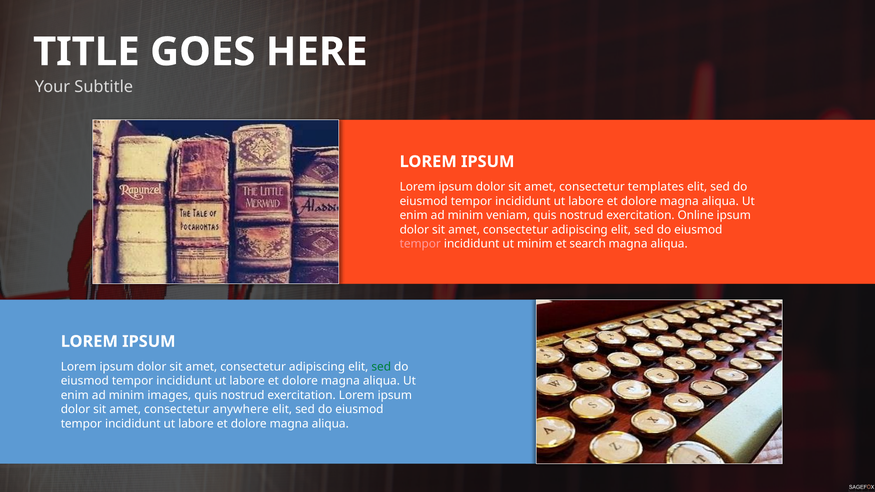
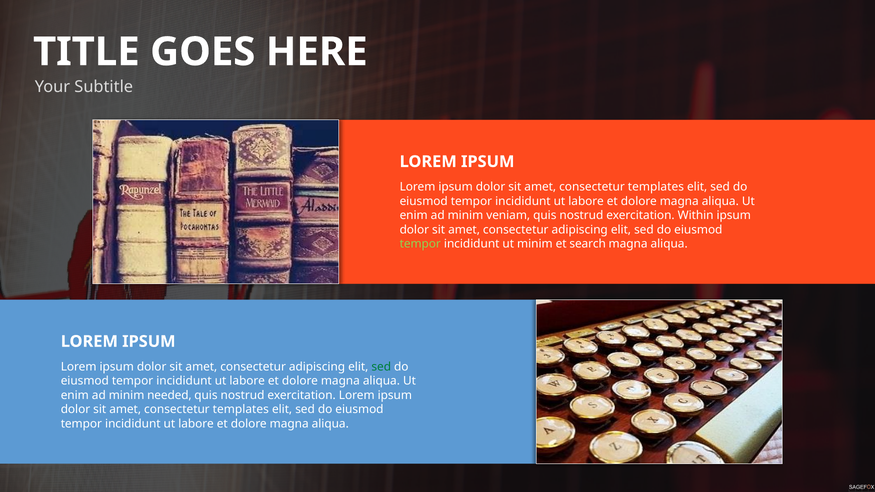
Online: Online -> Within (696, 216)
tempor colour: pink -> light green (420, 244)
images: images -> needed (169, 395)
anywhere: anywhere -> templates (241, 410)
